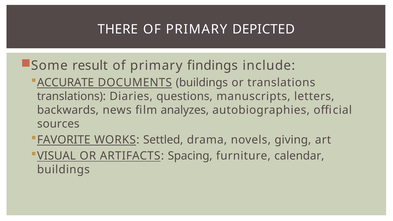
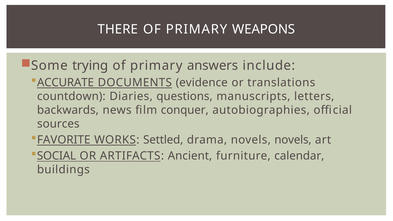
DEPICTED: DEPICTED -> WEAPONS (264, 29)
result: result -> trying (90, 66)
findings: findings -> answers (213, 66)
DOCUMENTS buildings: buildings -> evidence (202, 83)
translations: translations -> countdown (71, 96)
analyzes: analyzes -> conquer (185, 110)
novels giving: giving -> novels (293, 140)
VISUAL: VISUAL -> SOCIAL (56, 156)
Spacing: Spacing -> Ancient (190, 156)
